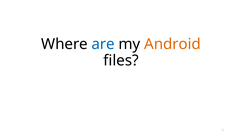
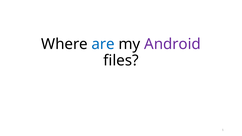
Android colour: orange -> purple (173, 44)
